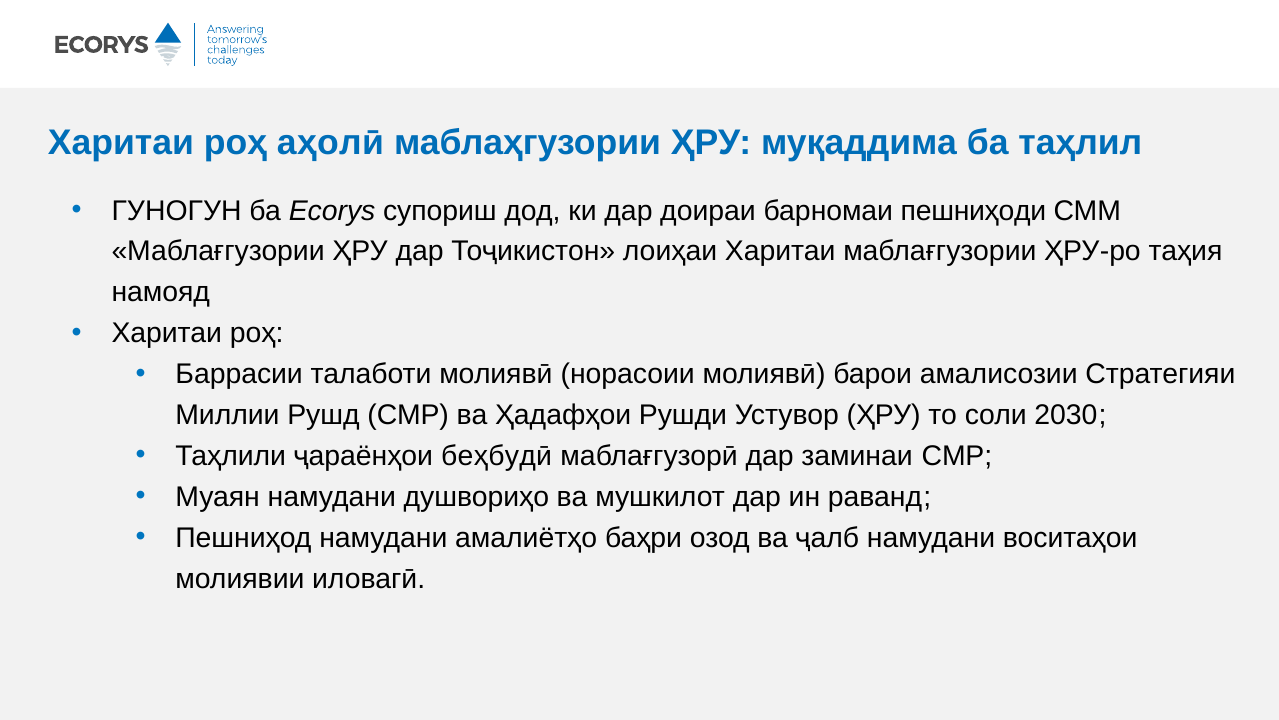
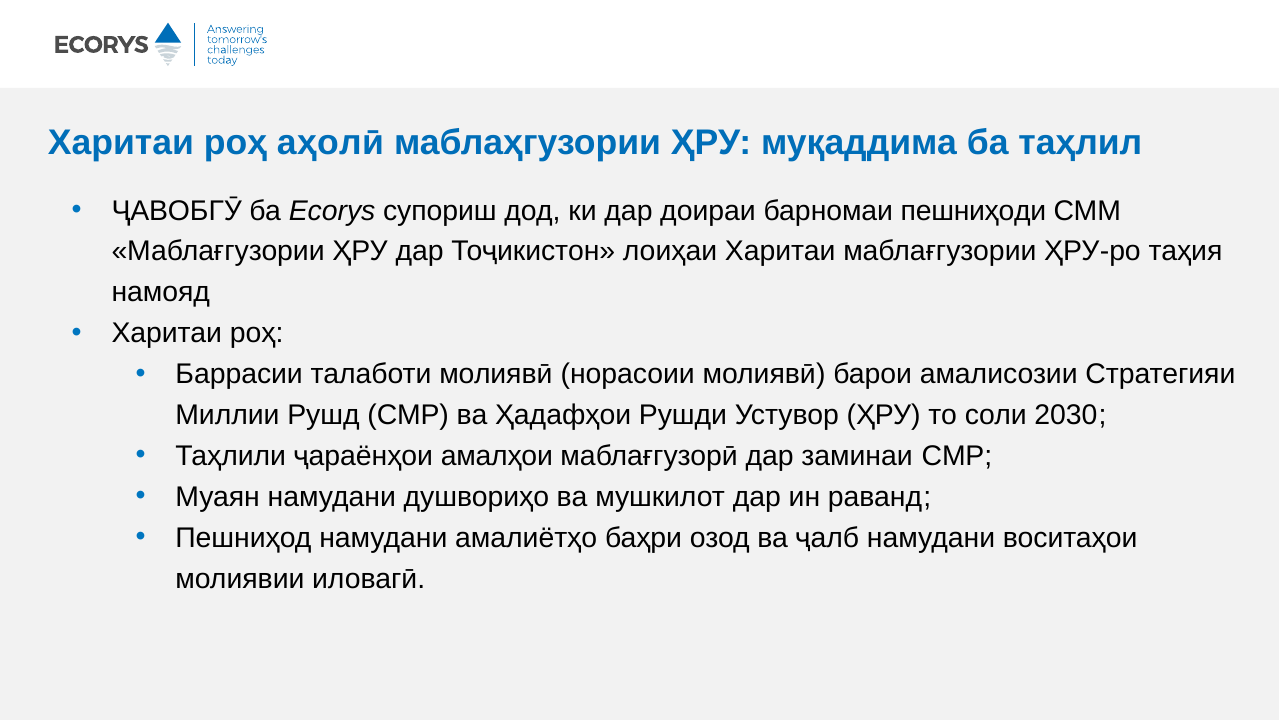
ГУНОГУН: ГУНОГУН -> ҶАВОБГӮ (177, 210)
беҳбудӣ: беҳбудӣ -> амалҳои (497, 456)
